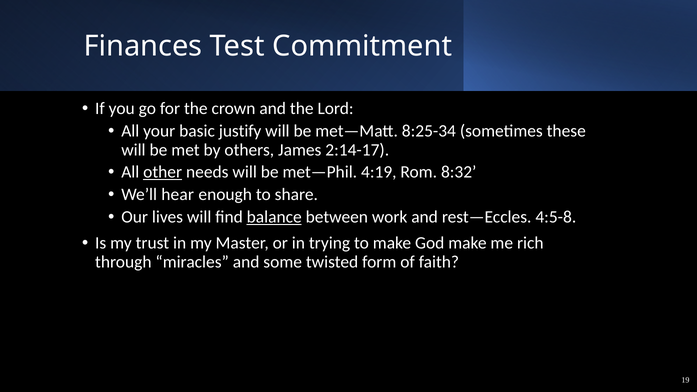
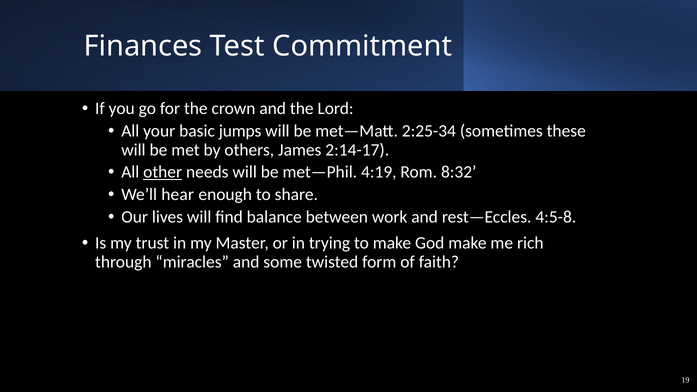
justify: justify -> jumps (240, 131)
8:25-34: 8:25-34 -> 2:25-34 (429, 131)
balance underline: present -> none (274, 217)
